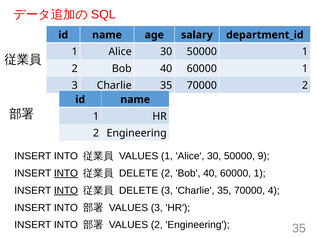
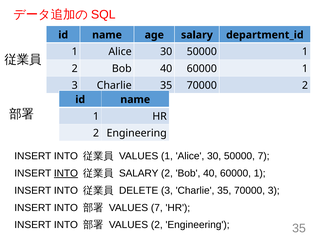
50000 9: 9 -> 7 (264, 156)
DELETE: DELETE -> SALARY (139, 173)
INTO underline: present -> none (66, 190)
70000 4: 4 -> 3 (274, 190)
VALUES 3: 3 -> 7 (157, 207)
